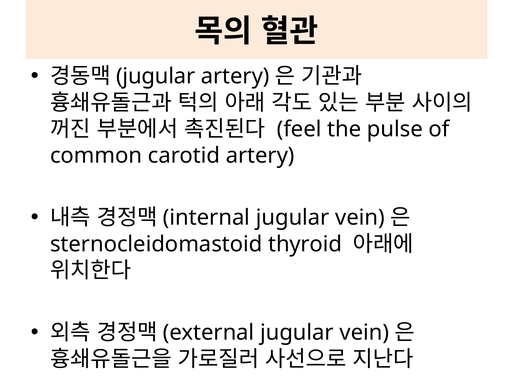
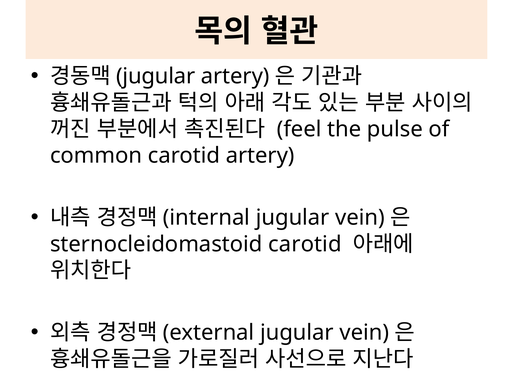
sternocleidomastoid thyroid: thyroid -> carotid (305, 245)
